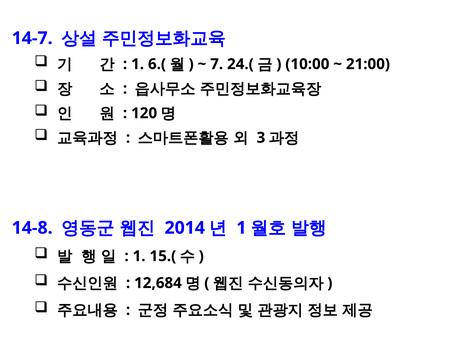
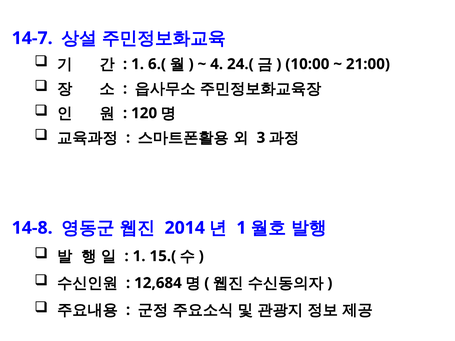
7: 7 -> 4 (217, 64)
